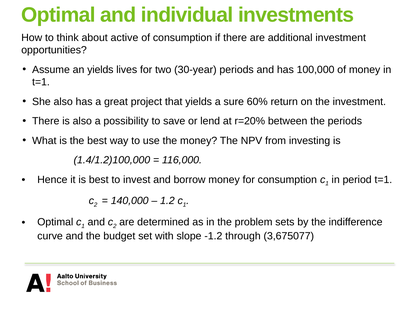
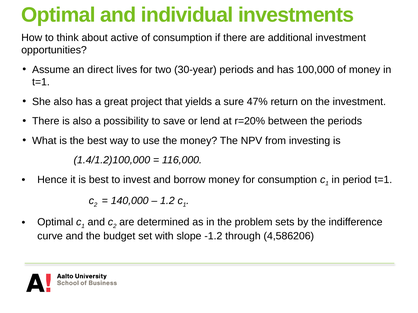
an yields: yields -> direct (100, 70)
60%: 60% -> 47% (257, 102)
3,675077: 3,675077 -> 4,586206 (289, 237)
